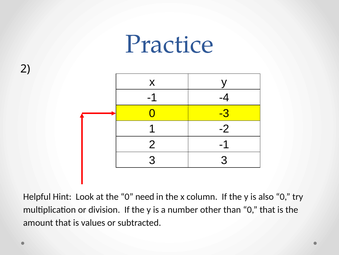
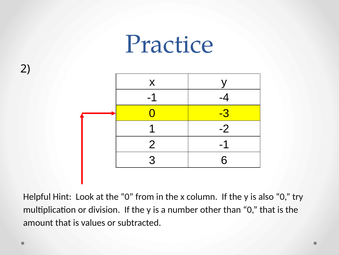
3 3: 3 -> 6 (224, 160)
need: need -> from (145, 196)
